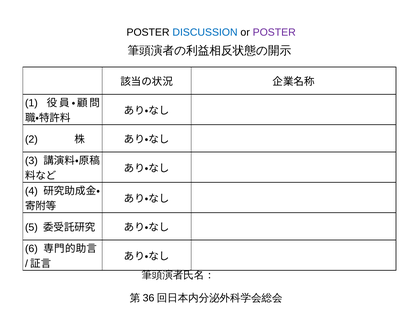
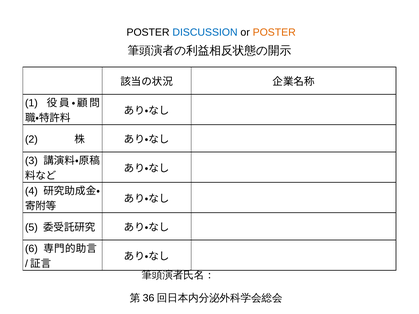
POSTER colour: purple -> orange (274, 33)
